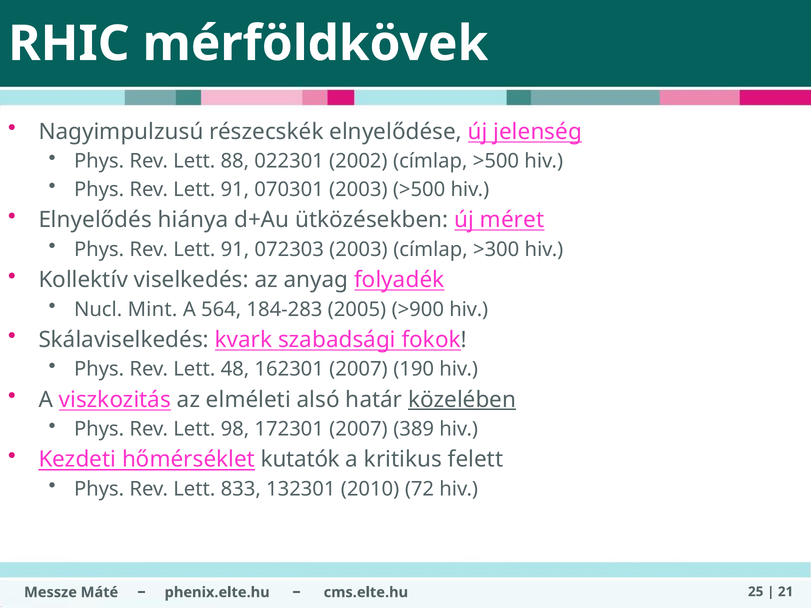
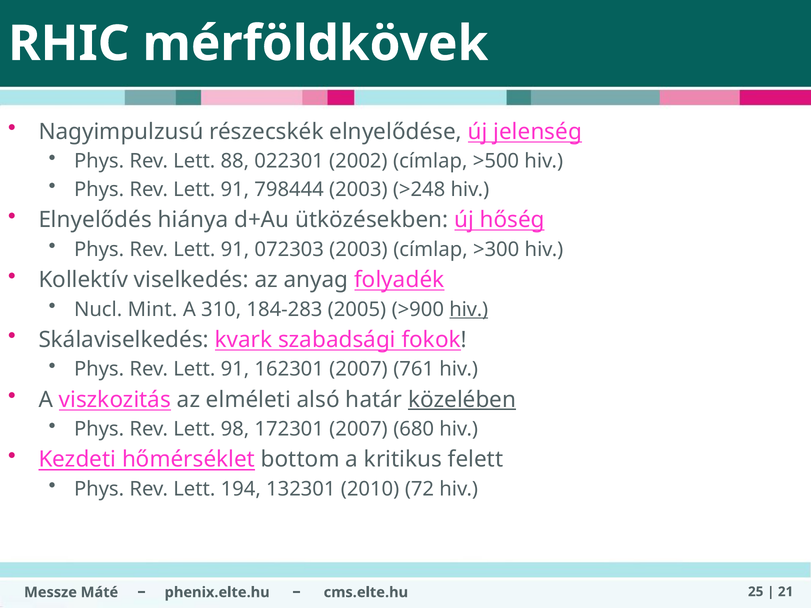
070301: 070301 -> 798444 (289, 190)
2003 >500: >500 -> >248 (419, 190)
méret: méret -> hőség (512, 220)
564: 564 -> 310 (221, 309)
hiv underline: none -> present (469, 309)
48: 48 -> 91 (235, 369)
190: 190 -> 761 (414, 369)
389: 389 -> 680 (414, 429)
kutatók: kutatók -> bottom (300, 460)
833: 833 -> 194 (241, 489)
